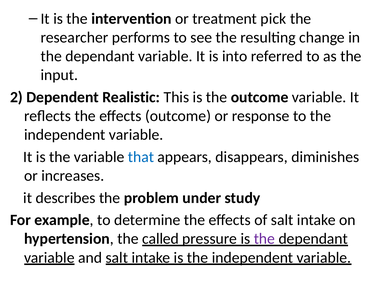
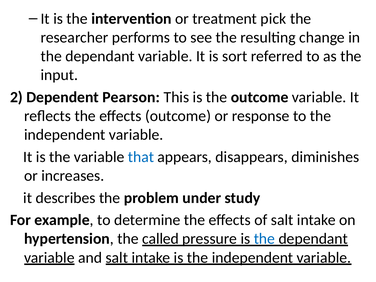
into: into -> sort (235, 56)
Realistic: Realistic -> Pearson (131, 97)
the colour: purple -> blue (264, 239)
